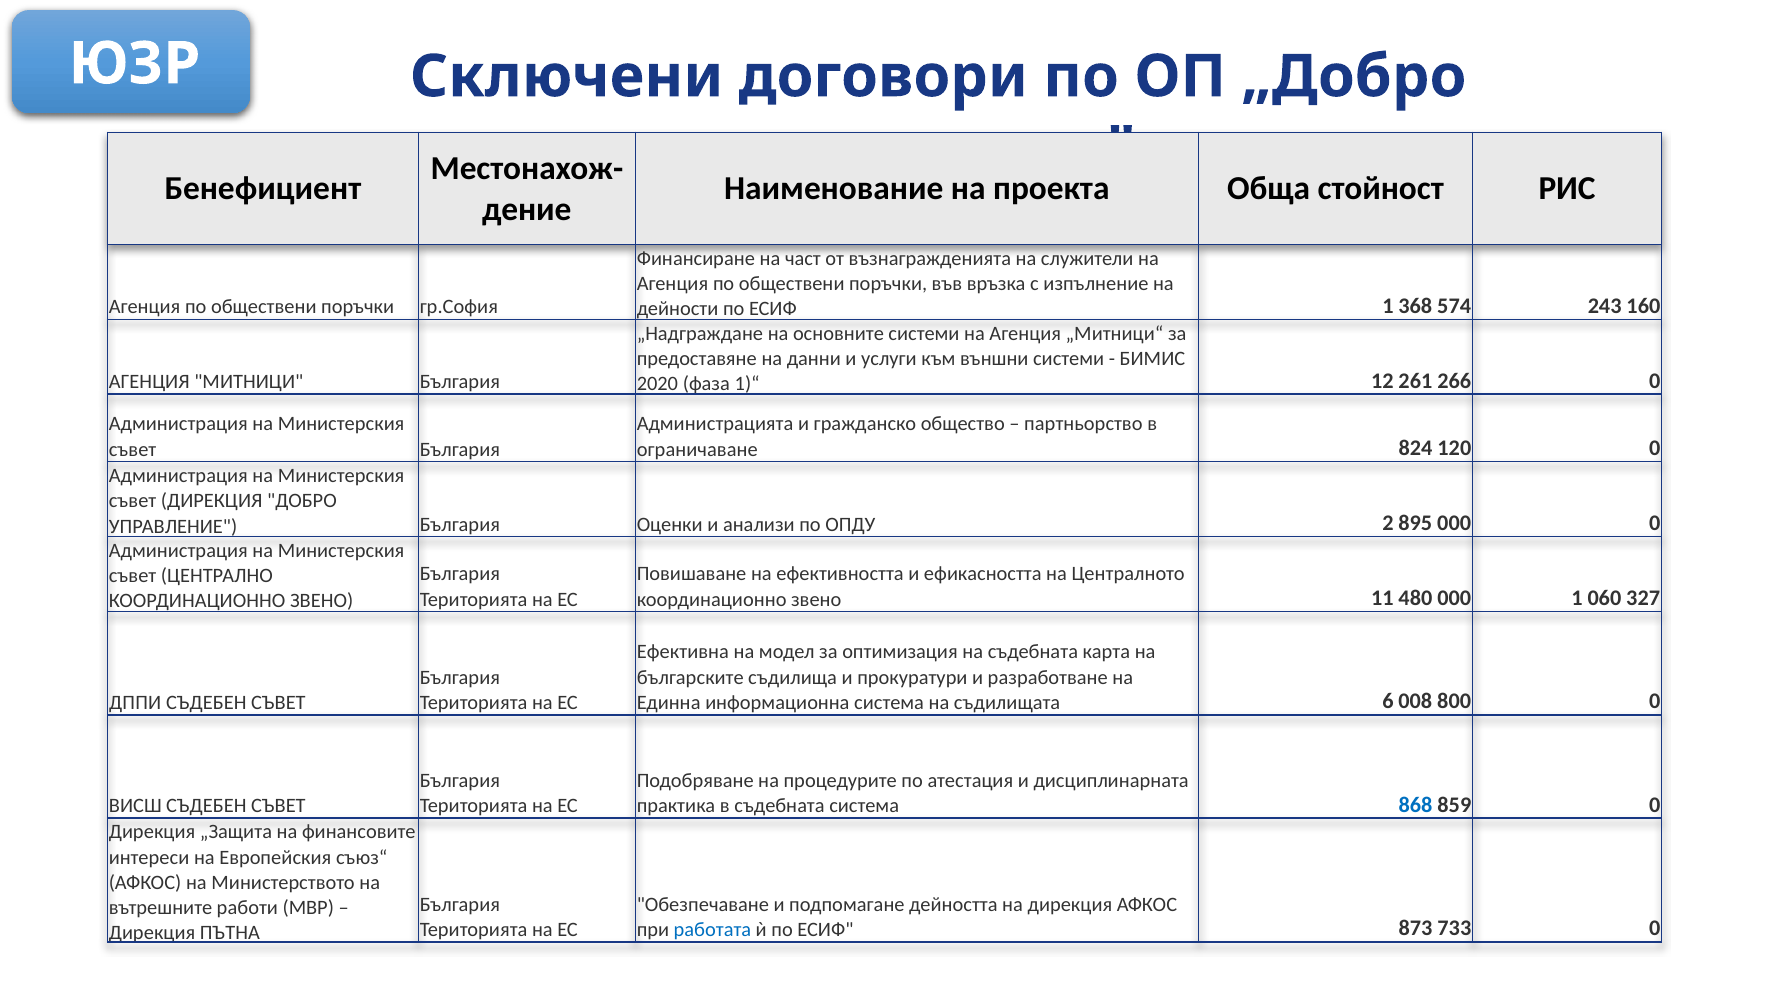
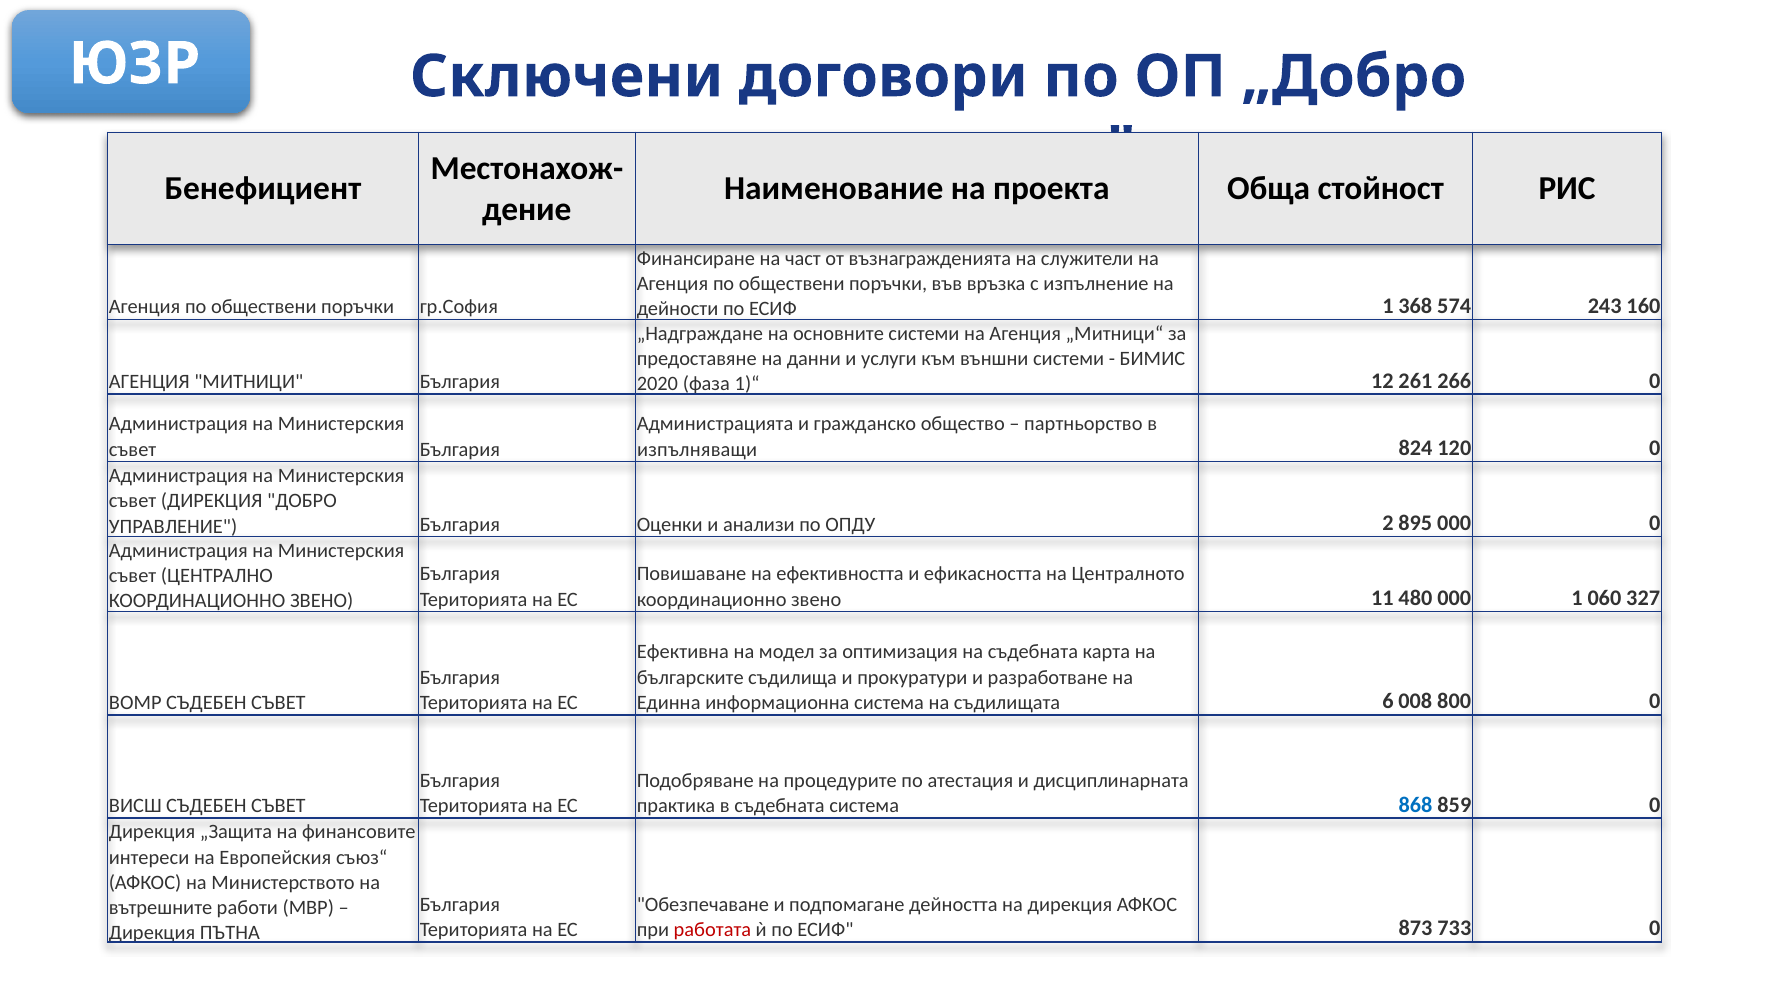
ограничаване: ограничаване -> изпълняващи (697, 449)
ДППИ: ДППИ -> ВОМР (135, 702)
работата colour: blue -> red (712, 929)
